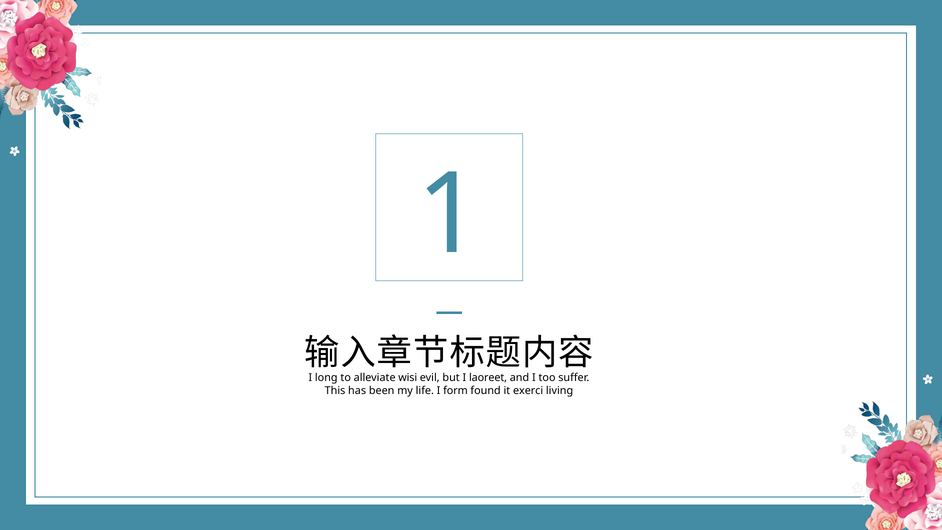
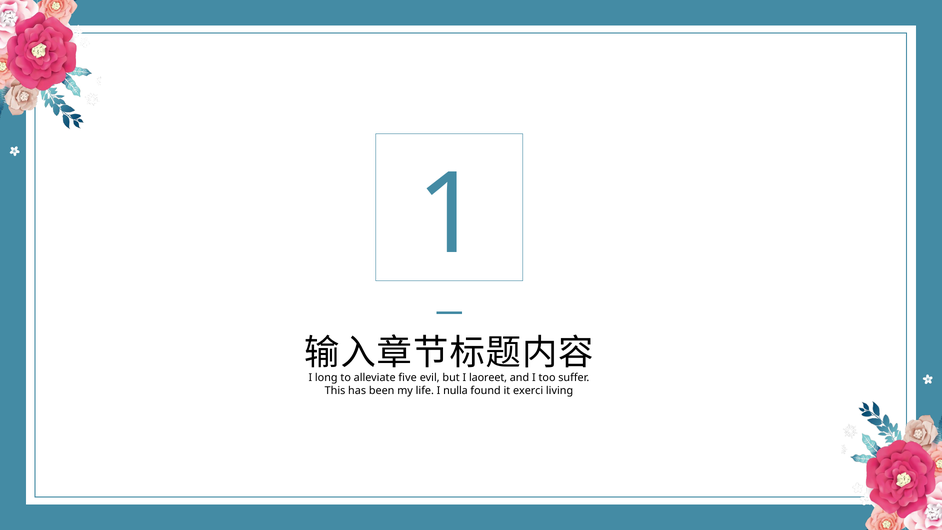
wisi: wisi -> five (408, 378)
form: form -> nulla (455, 390)
